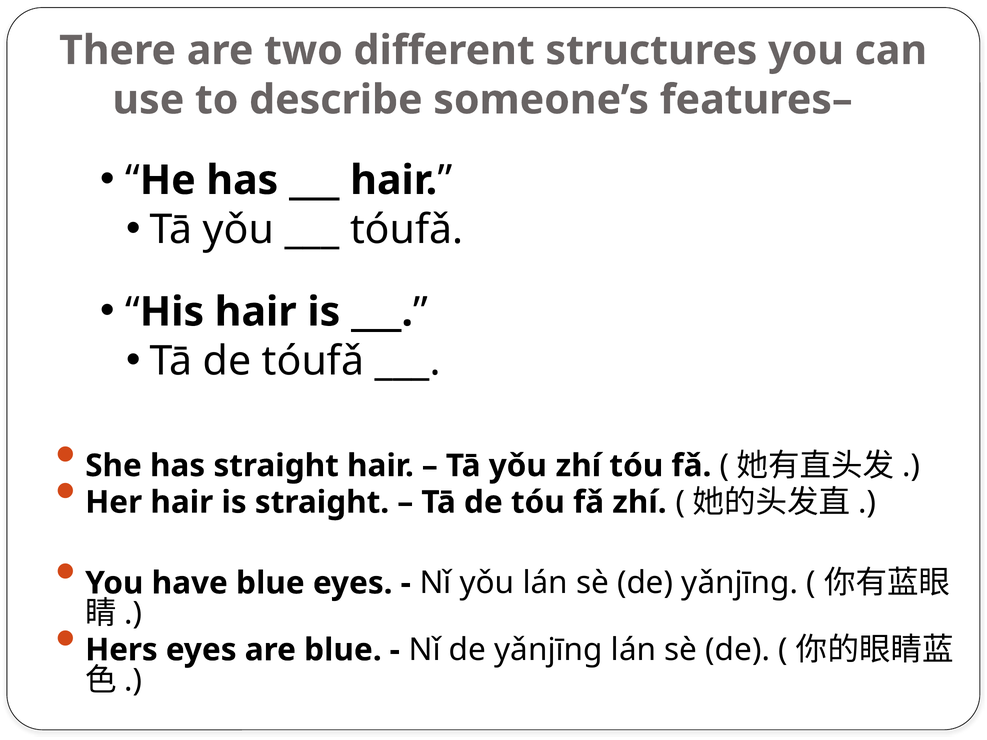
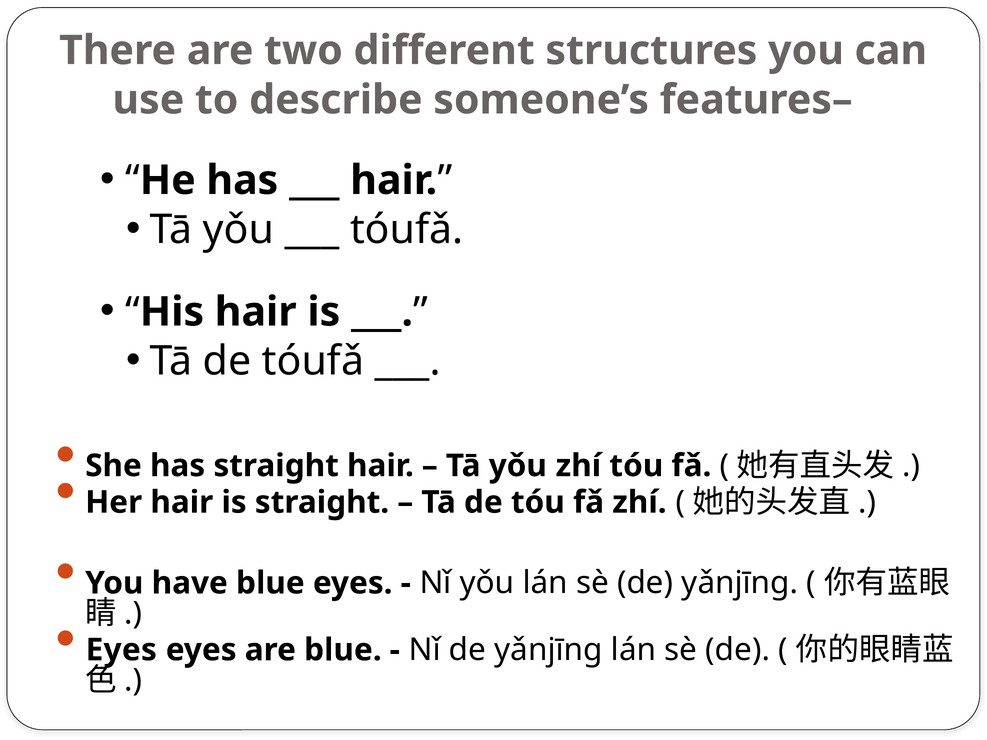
Hers: Hers -> Eyes (121, 650)
